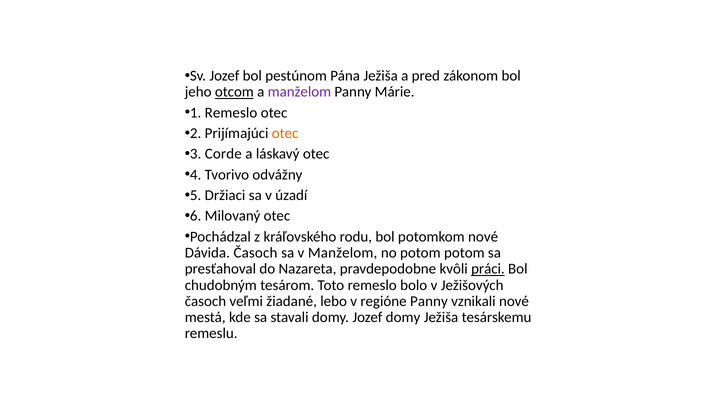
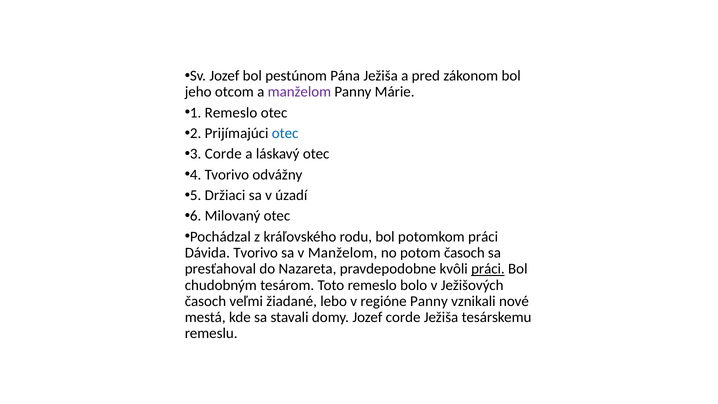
otcom underline: present -> none (234, 92)
otec colour: orange -> blue (285, 133)
potomkom nové: nové -> práci (483, 237)
Dávida Časoch: Časoch -> Tvorivo (256, 253)
potom potom: potom -> časoch (464, 253)
Jozef domy: domy -> corde (403, 317)
